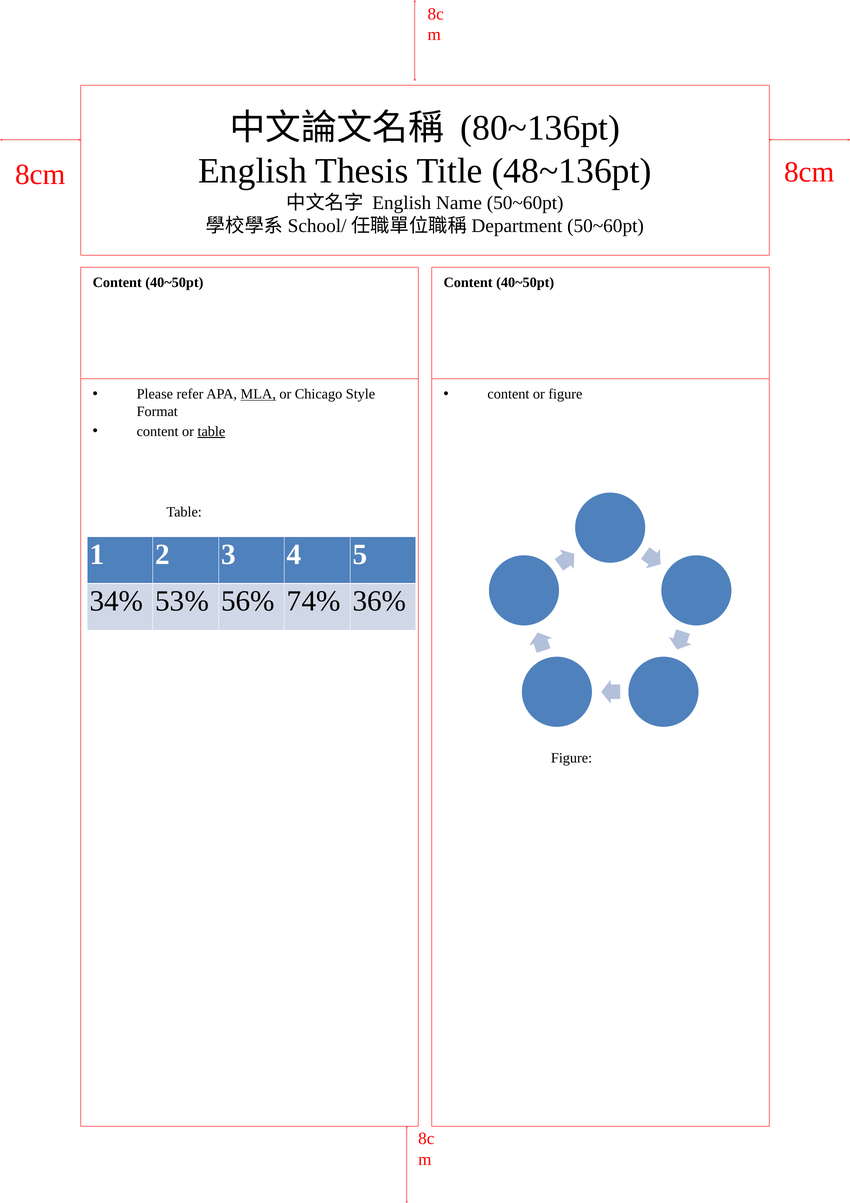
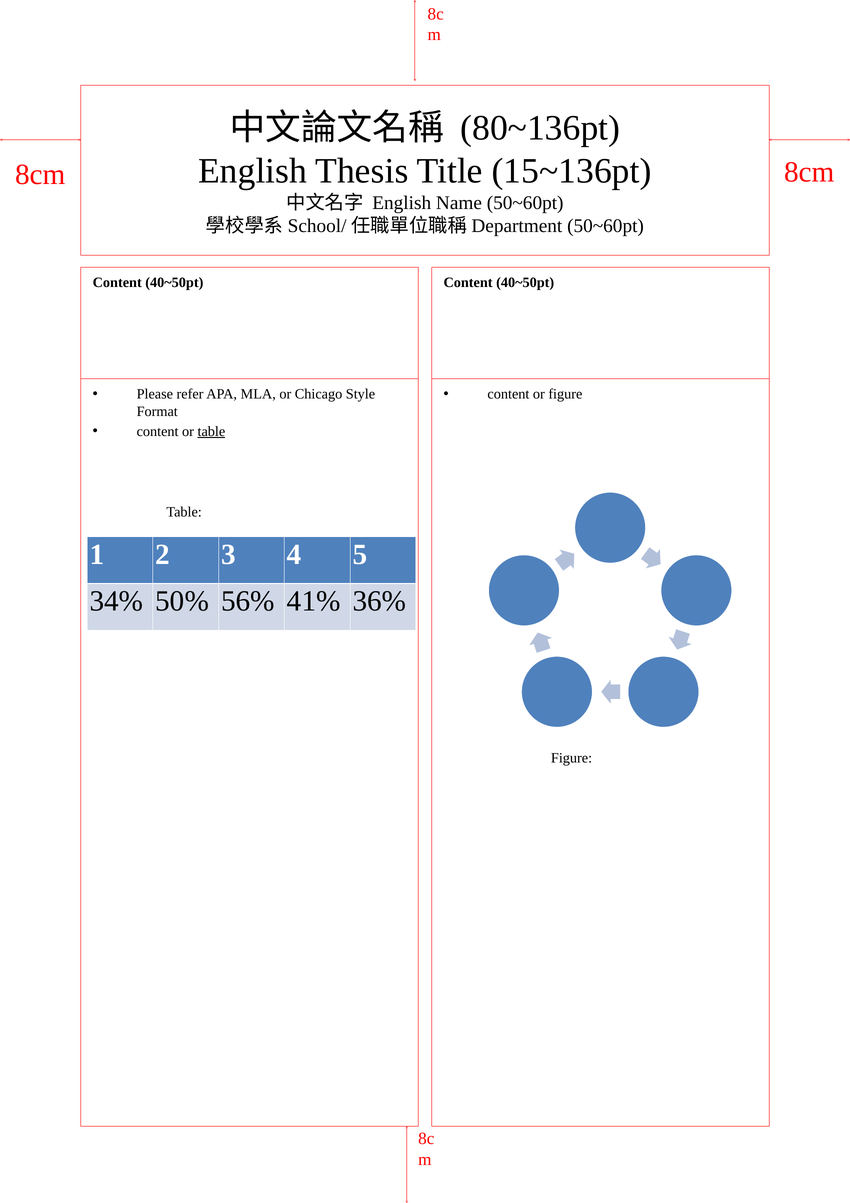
48~136pt: 48~136pt -> 15~136pt (572, 171)
MLA underline: present -> none (258, 394)
53%: 53% -> 50% (182, 601)
74%: 74% -> 41% (314, 601)
